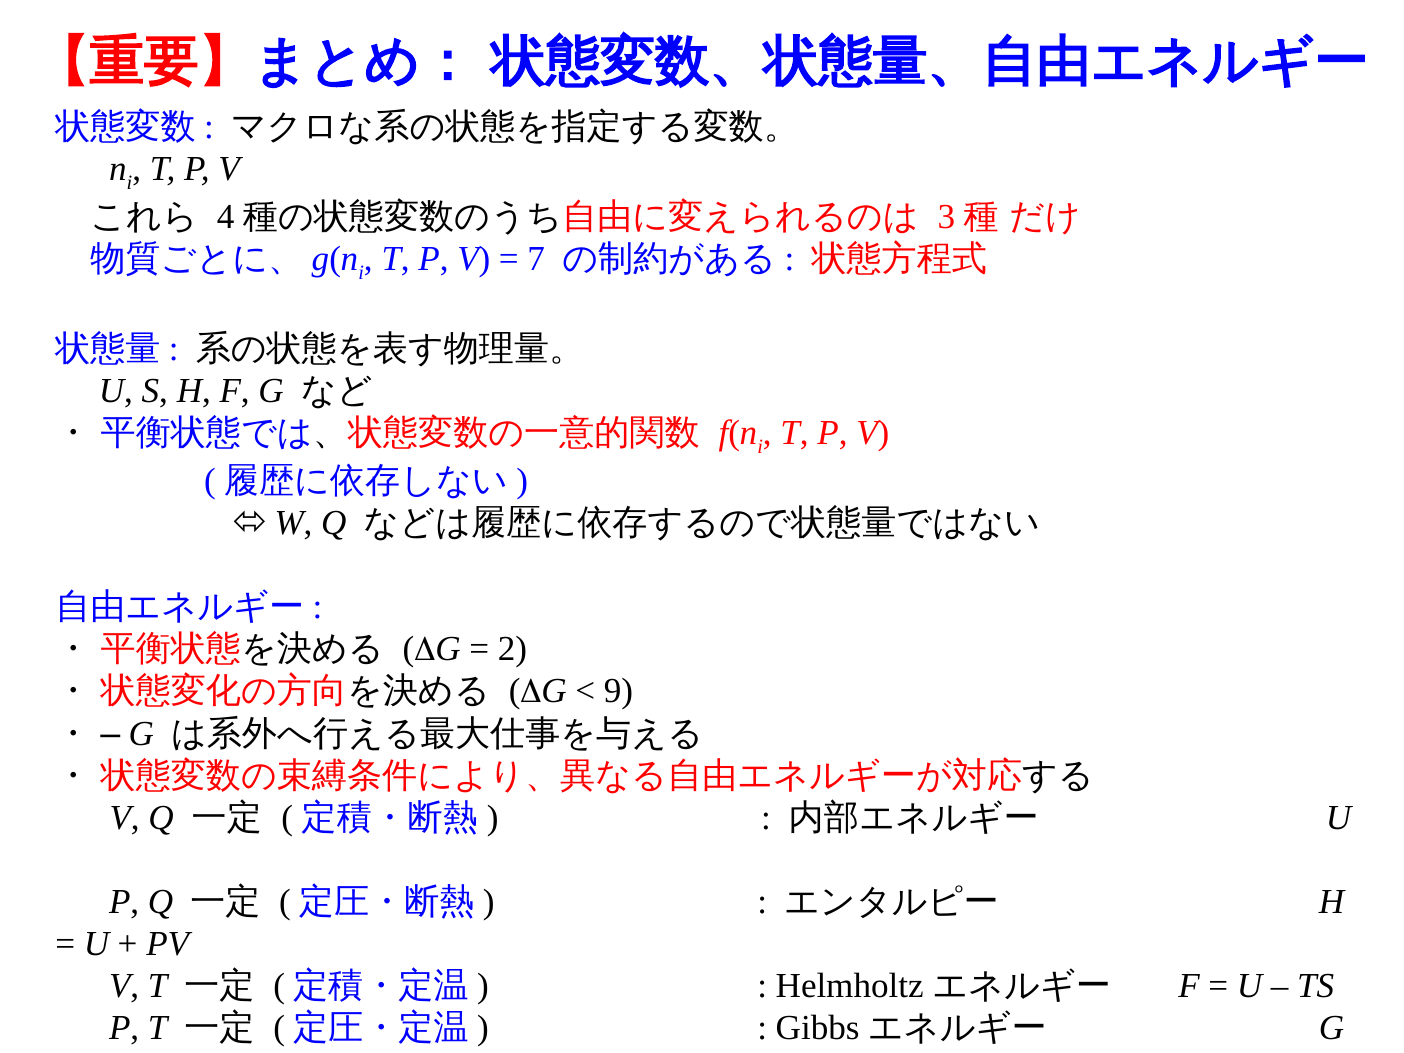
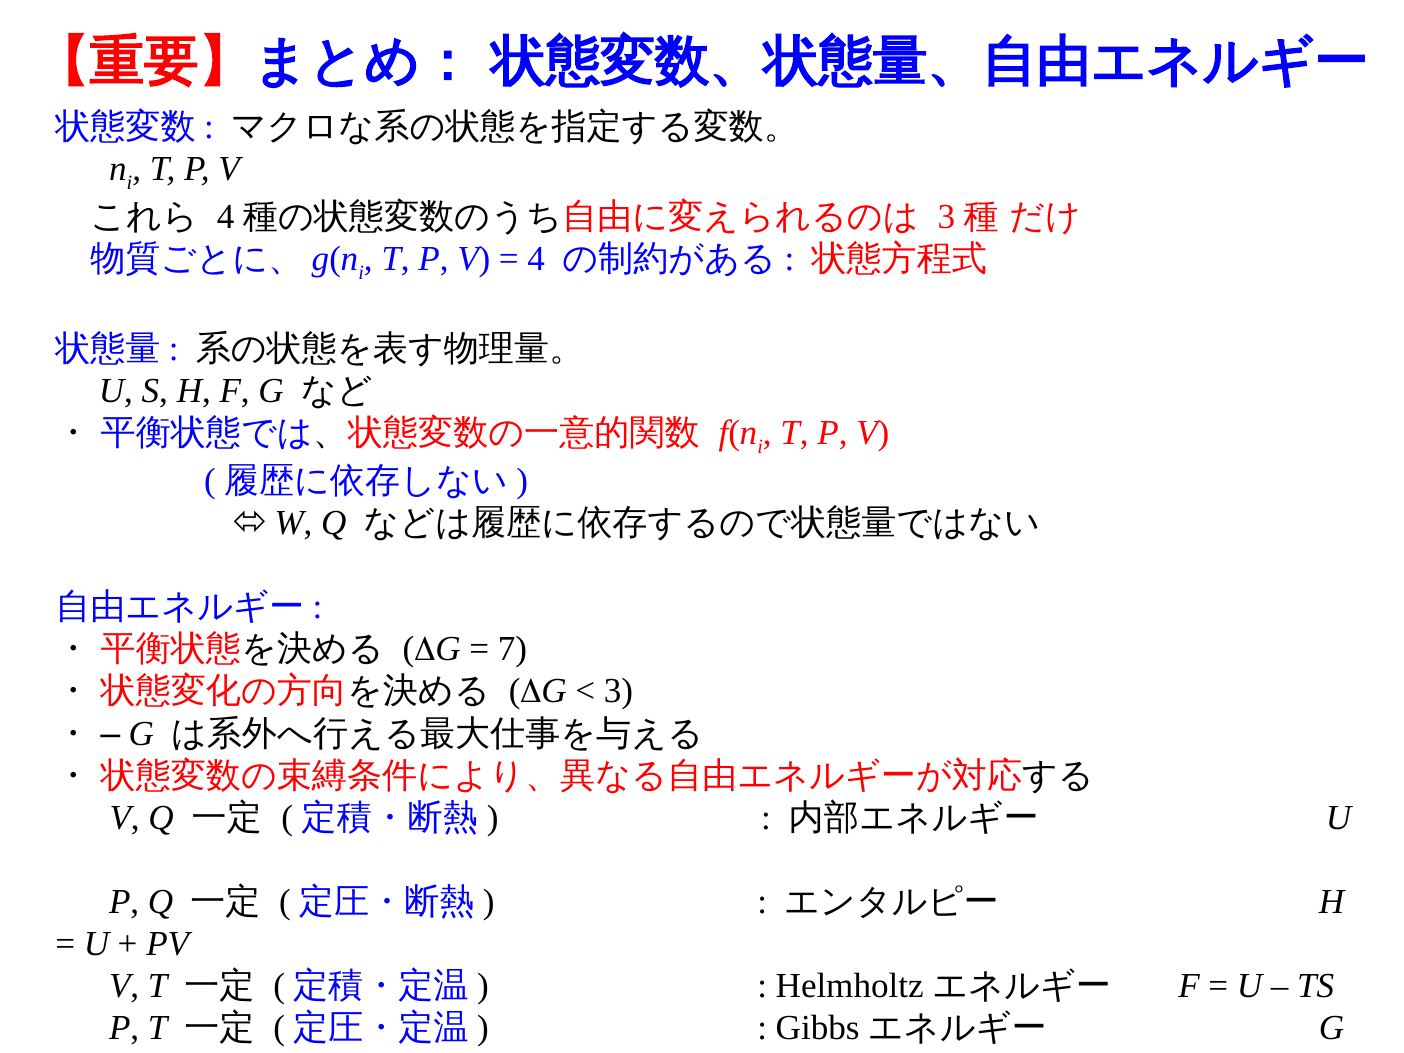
7: 7 -> 4 (536, 259)
2: 2 -> 7 (512, 649)
9: 9 -> 3 (618, 691)
